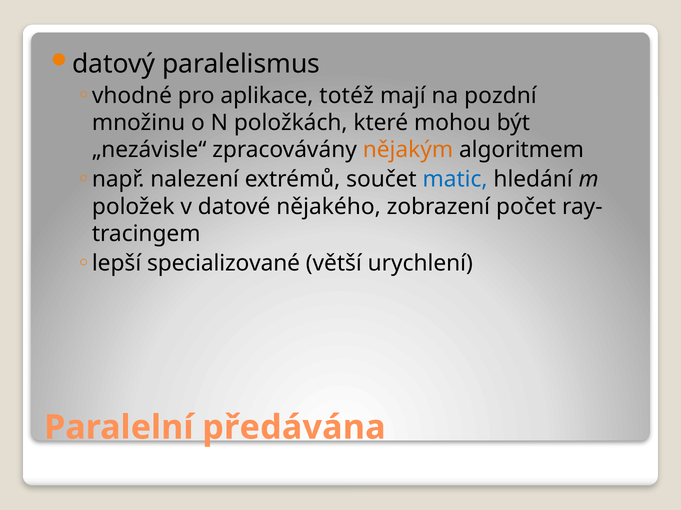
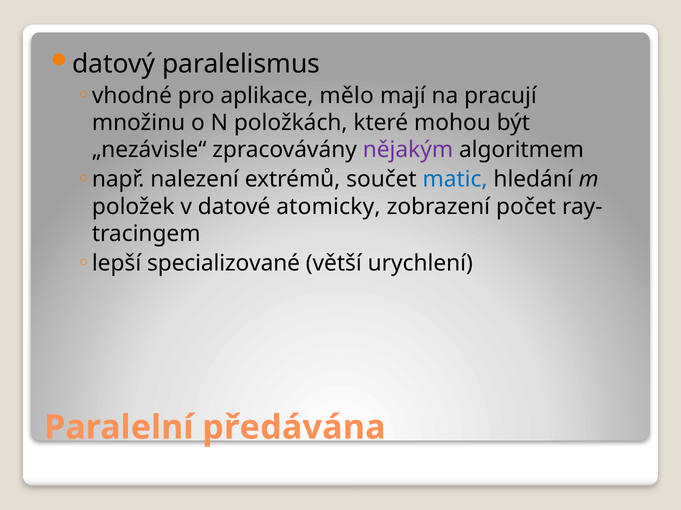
totéž: totéž -> mělo (347, 96)
pozdní: pozdní -> pracují (501, 96)
nějakým colour: orange -> purple (408, 150)
nějakého: nějakého -> atomicky (328, 207)
